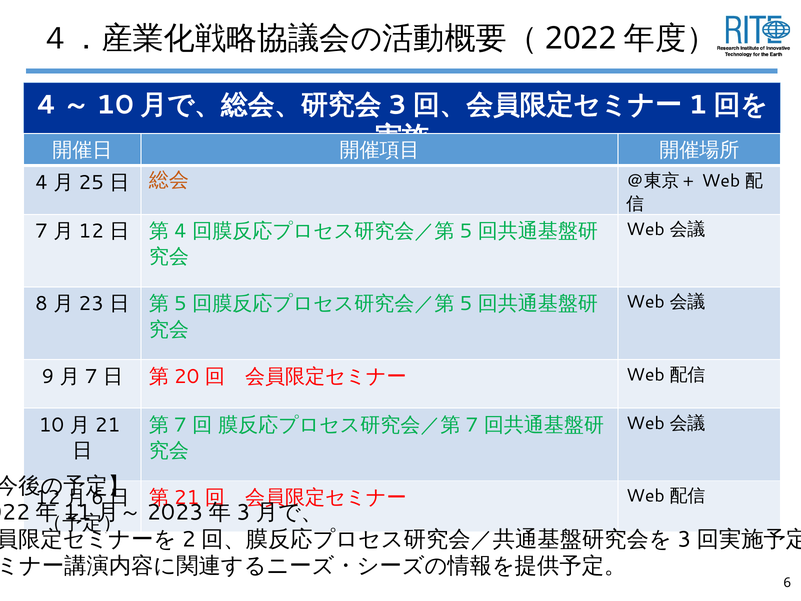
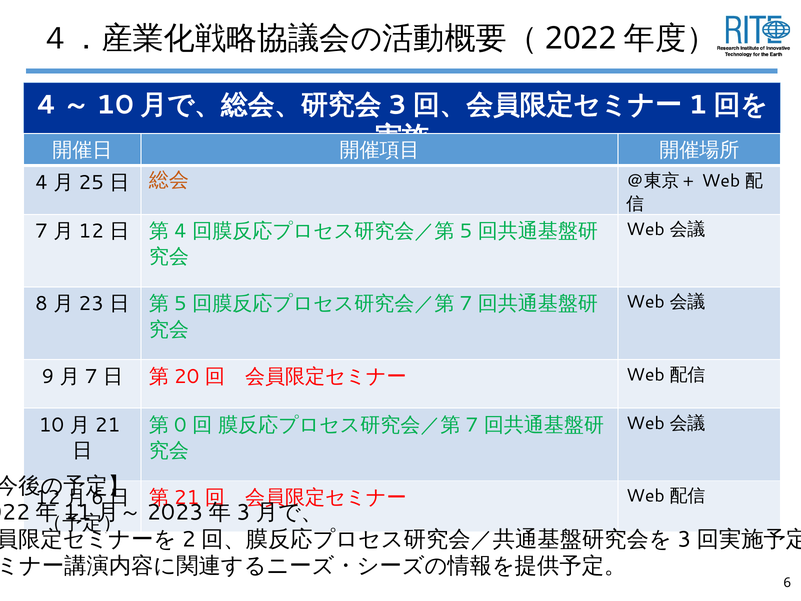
5: 5 -> 7 (466, 304)
7: 7 -> 0 (180, 425)
